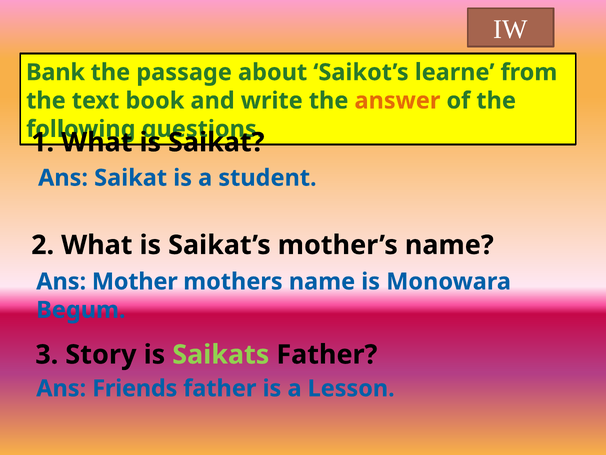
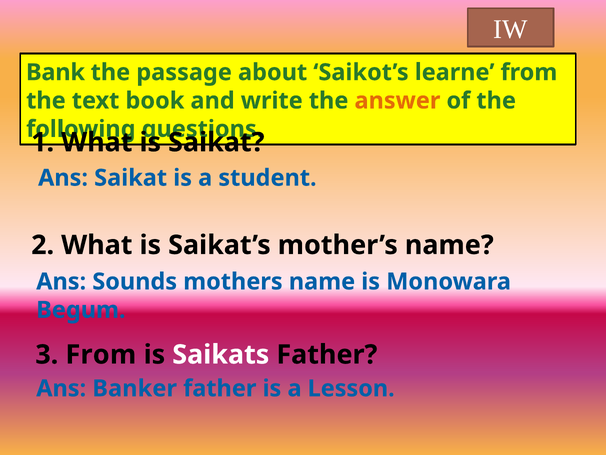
Mother: Mother -> Sounds (135, 281)
3 Story: Story -> From (101, 354)
Saikats colour: light green -> white (221, 354)
Friends: Friends -> Banker (135, 388)
